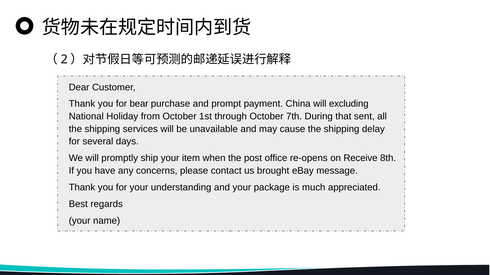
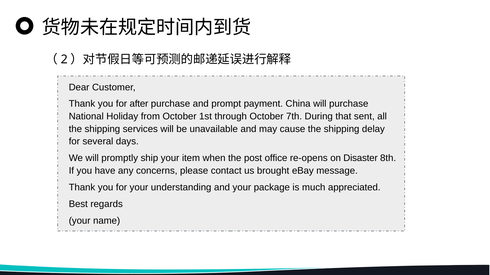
bear: bear -> after (139, 104)
will excluding: excluding -> purchase (349, 104)
Receive: Receive -> Disaster (361, 158)
